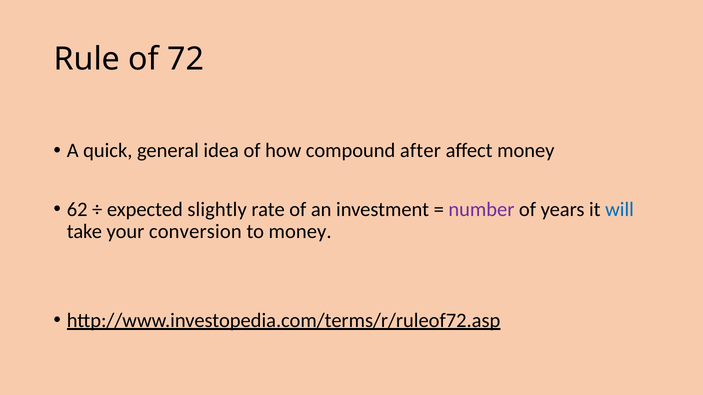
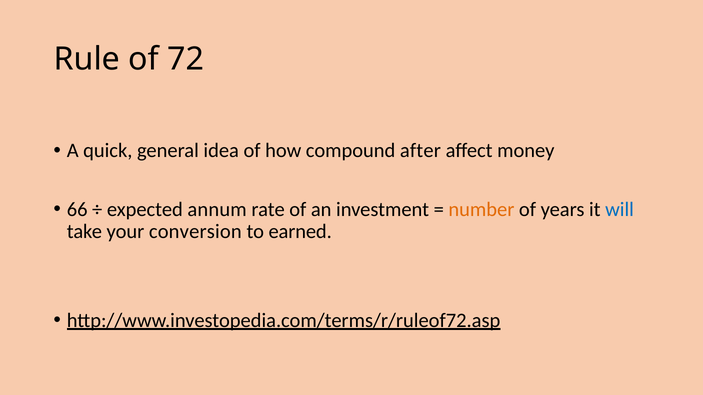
62: 62 -> 66 (77, 210)
slightly: slightly -> annum (217, 210)
number colour: purple -> orange (481, 210)
to money: money -> earned (300, 232)
